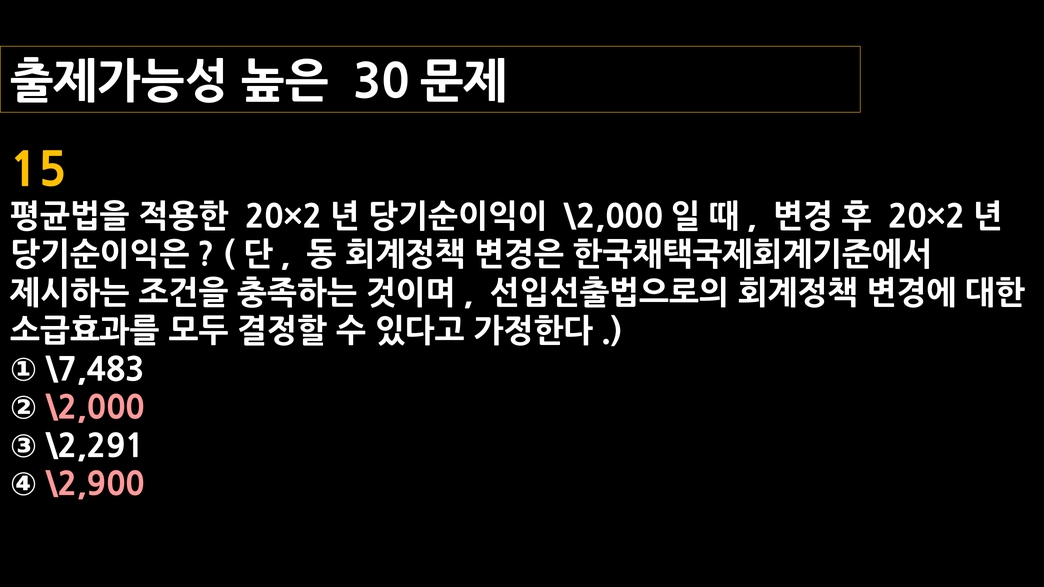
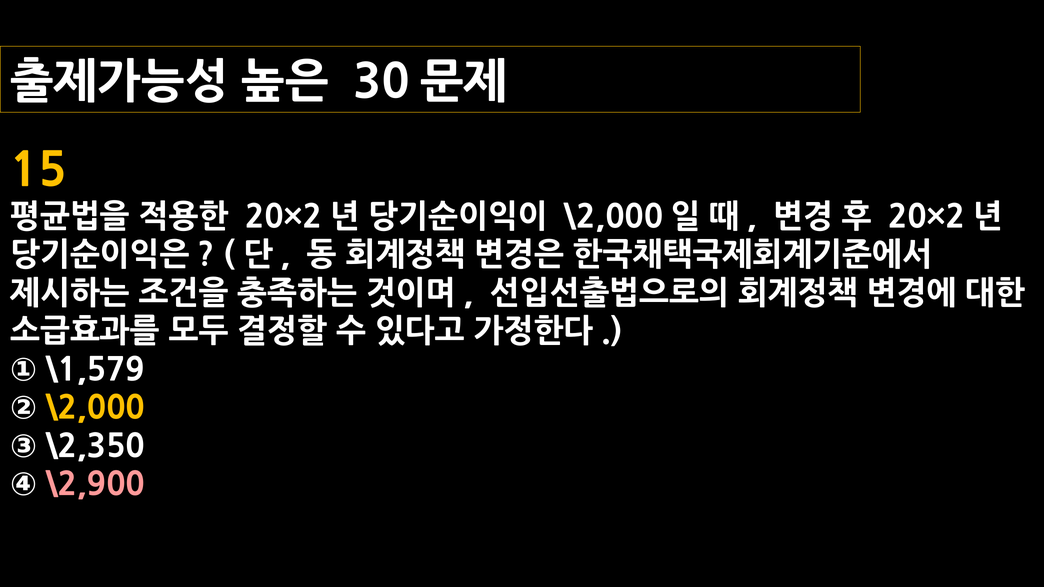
\7,483: \7,483 -> \1,579 (95, 370)
\2,000 colour: pink -> yellow (95, 408)
\2,291: \2,291 -> \2,350 (95, 447)
